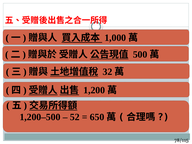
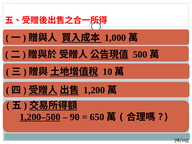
32: 32 -> 10 (107, 72)
1,200–500 underline: none -> present (40, 117)
52: 52 -> 90 (75, 117)
